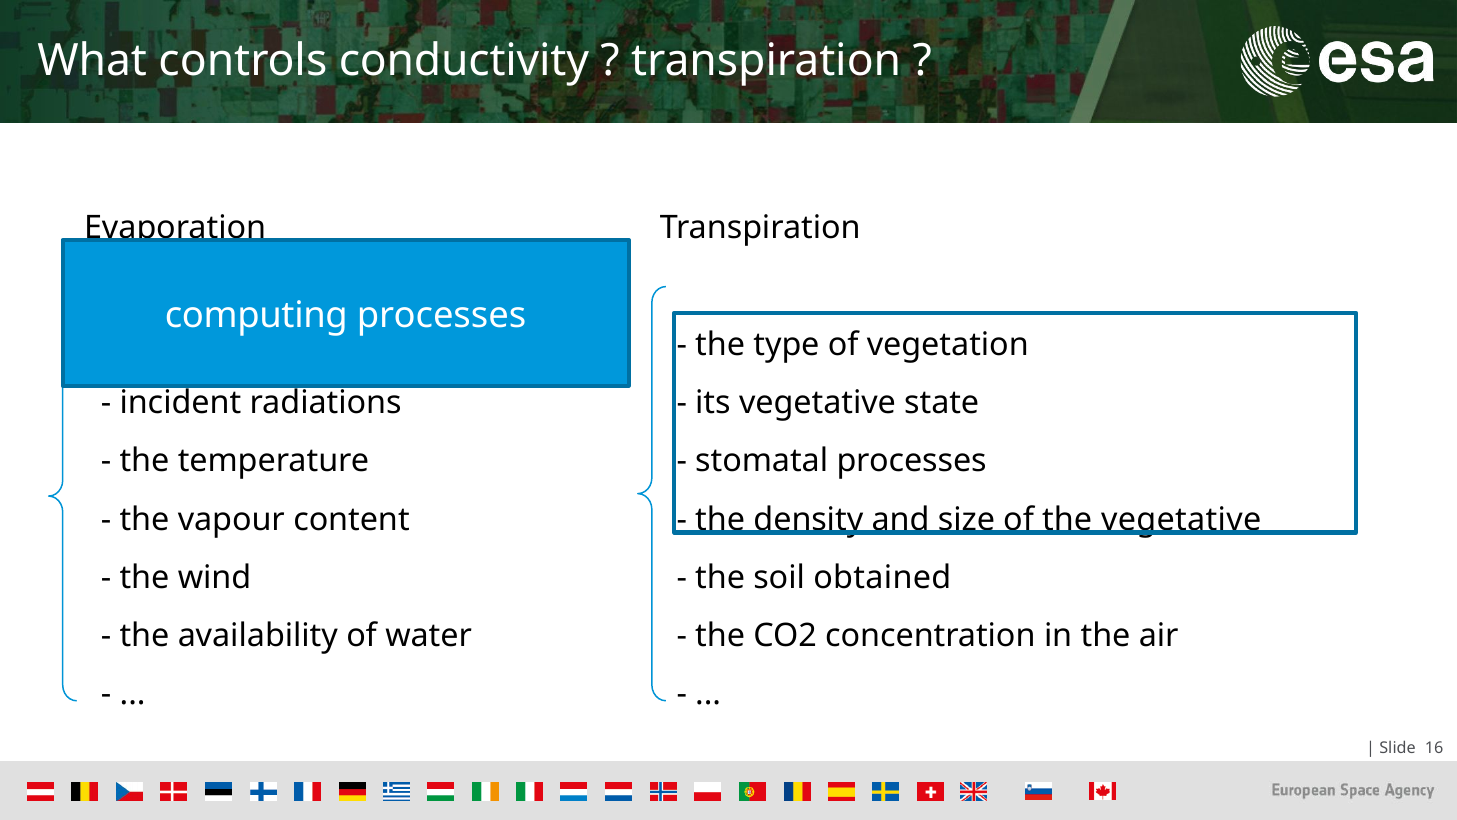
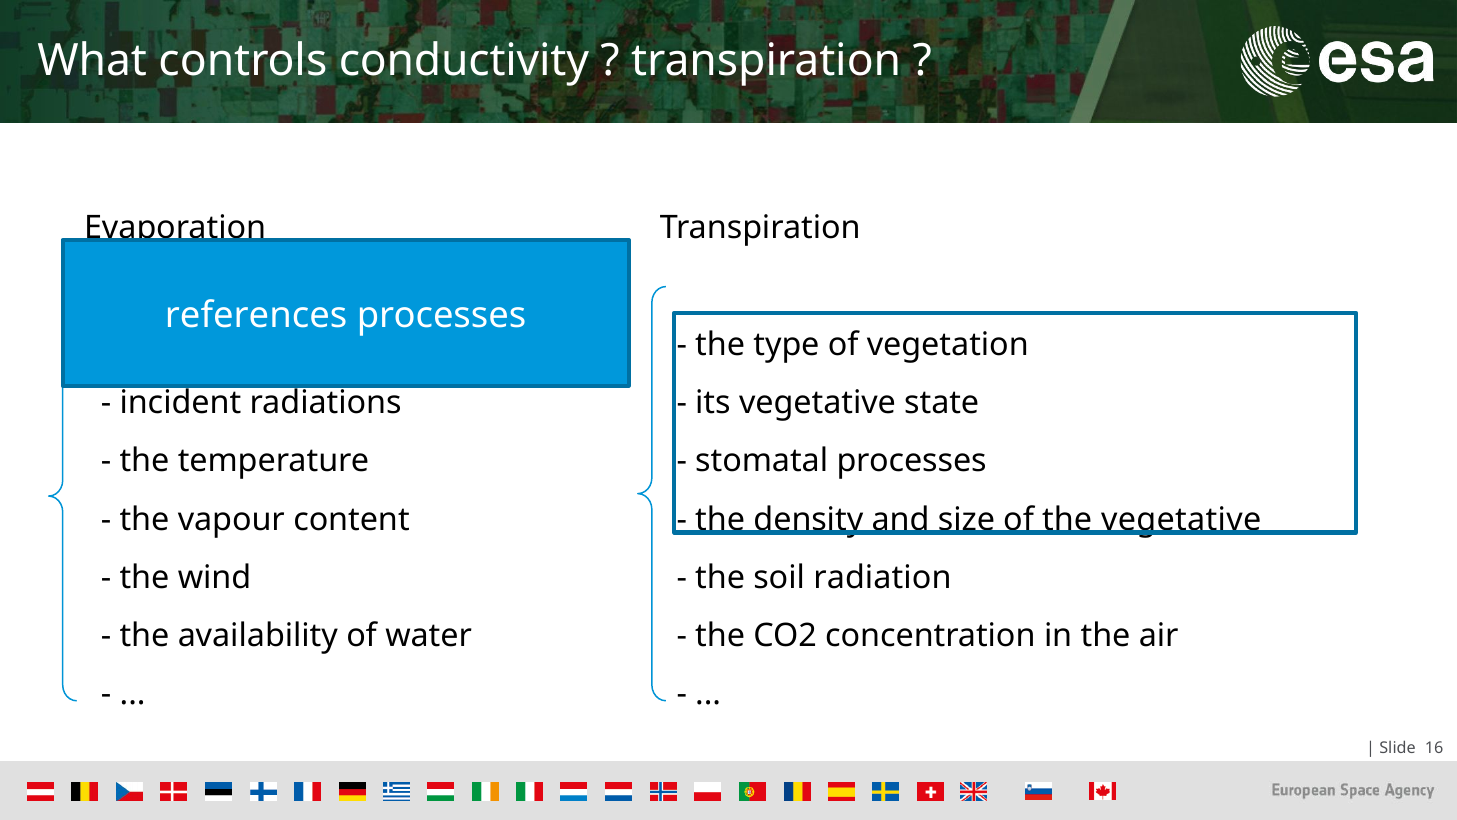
computing: computing -> references (256, 315)
obtained: obtained -> radiation (882, 577)
